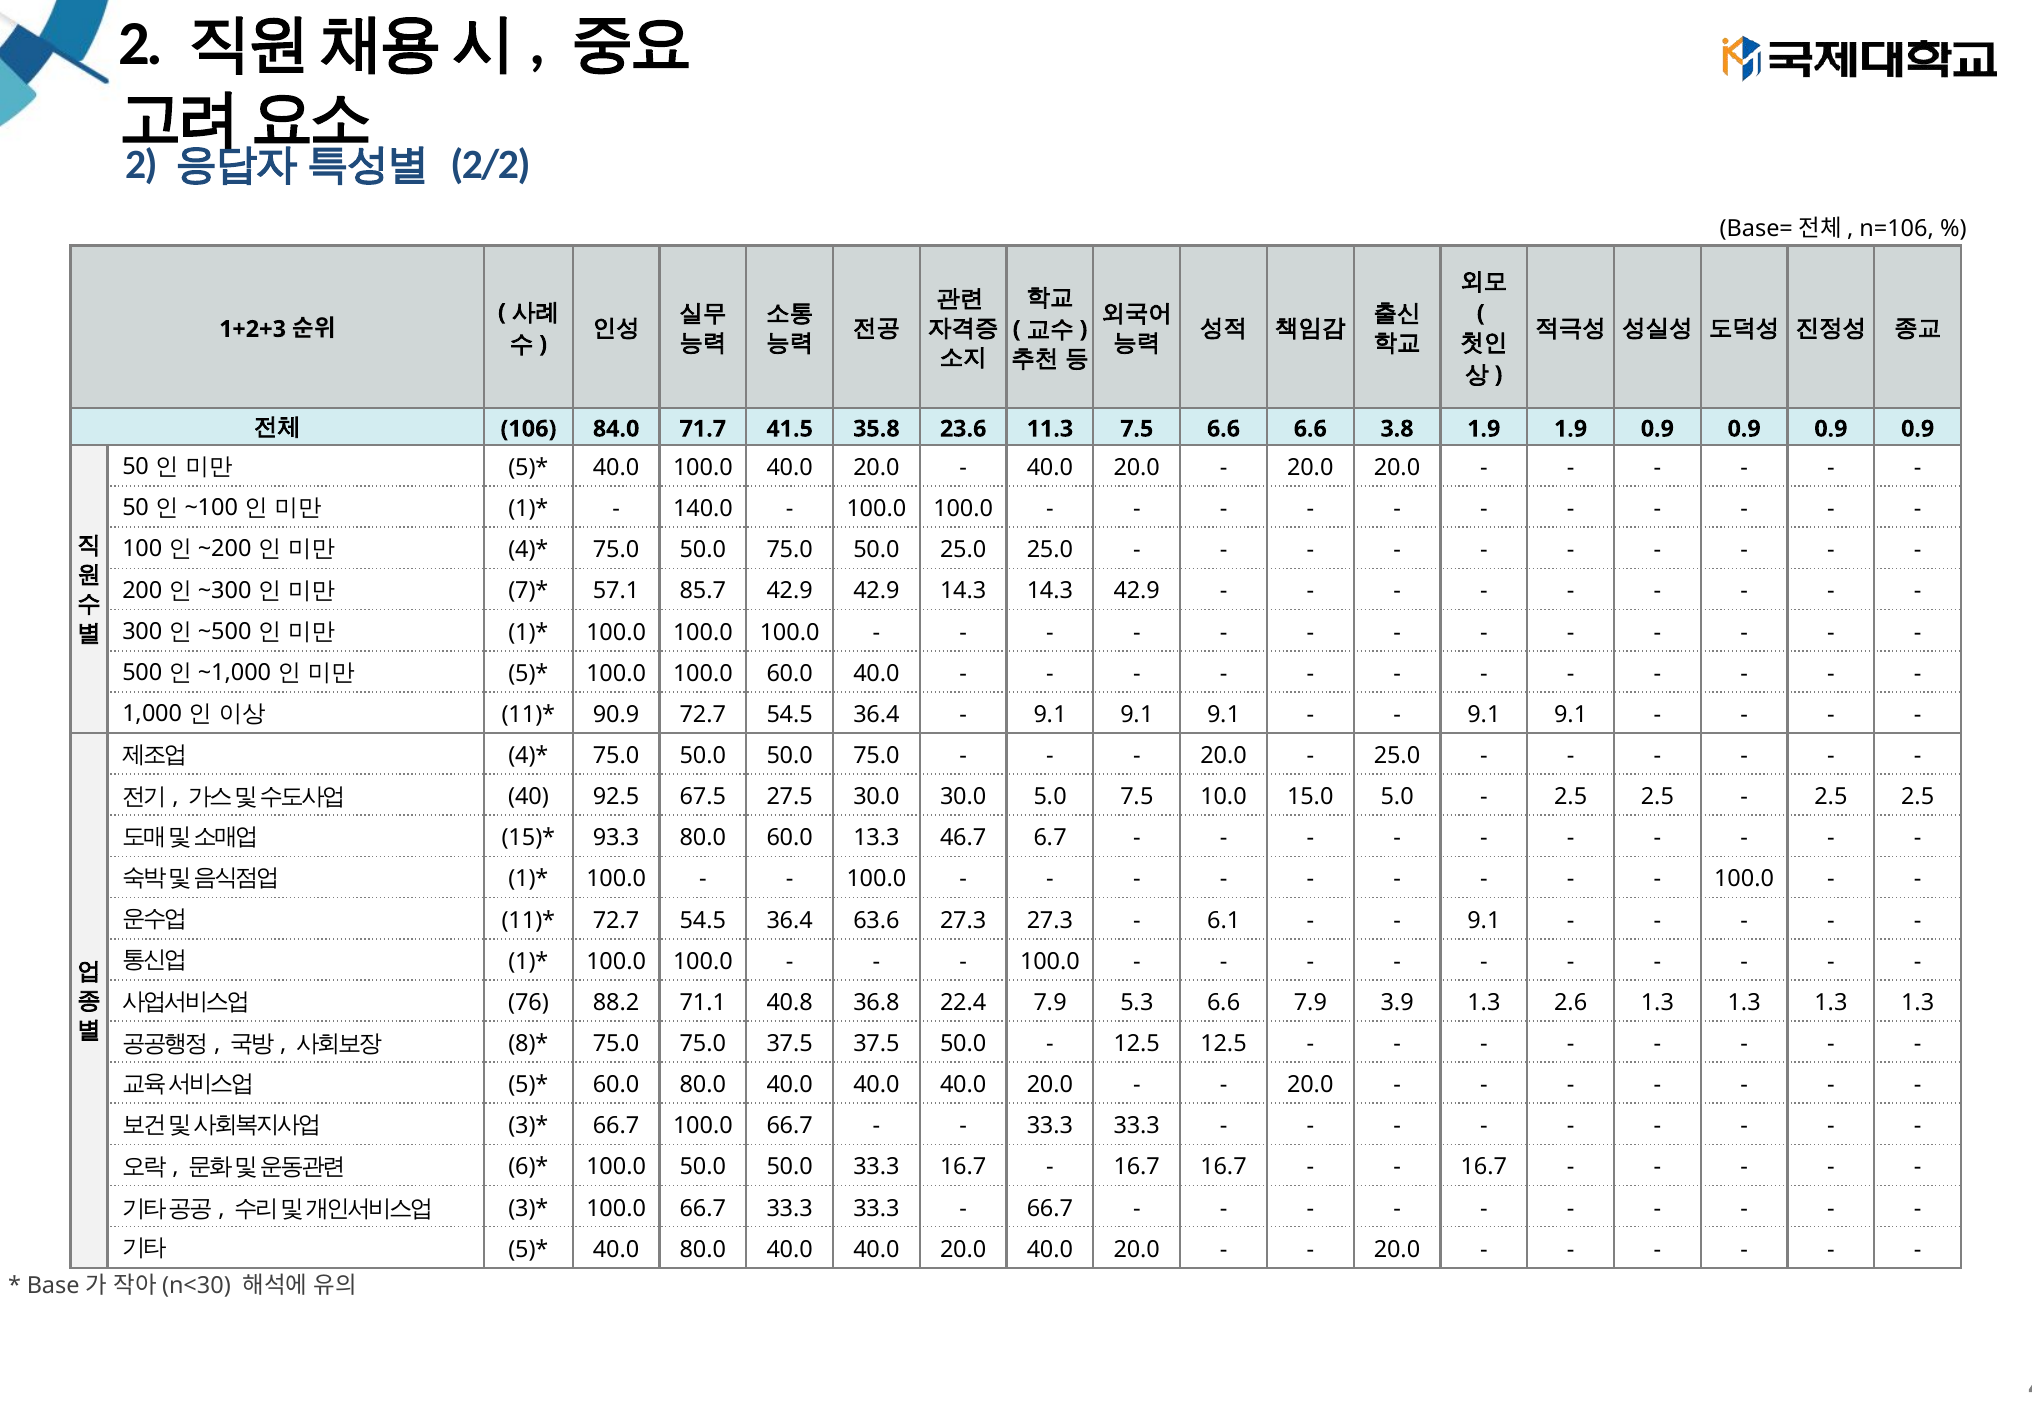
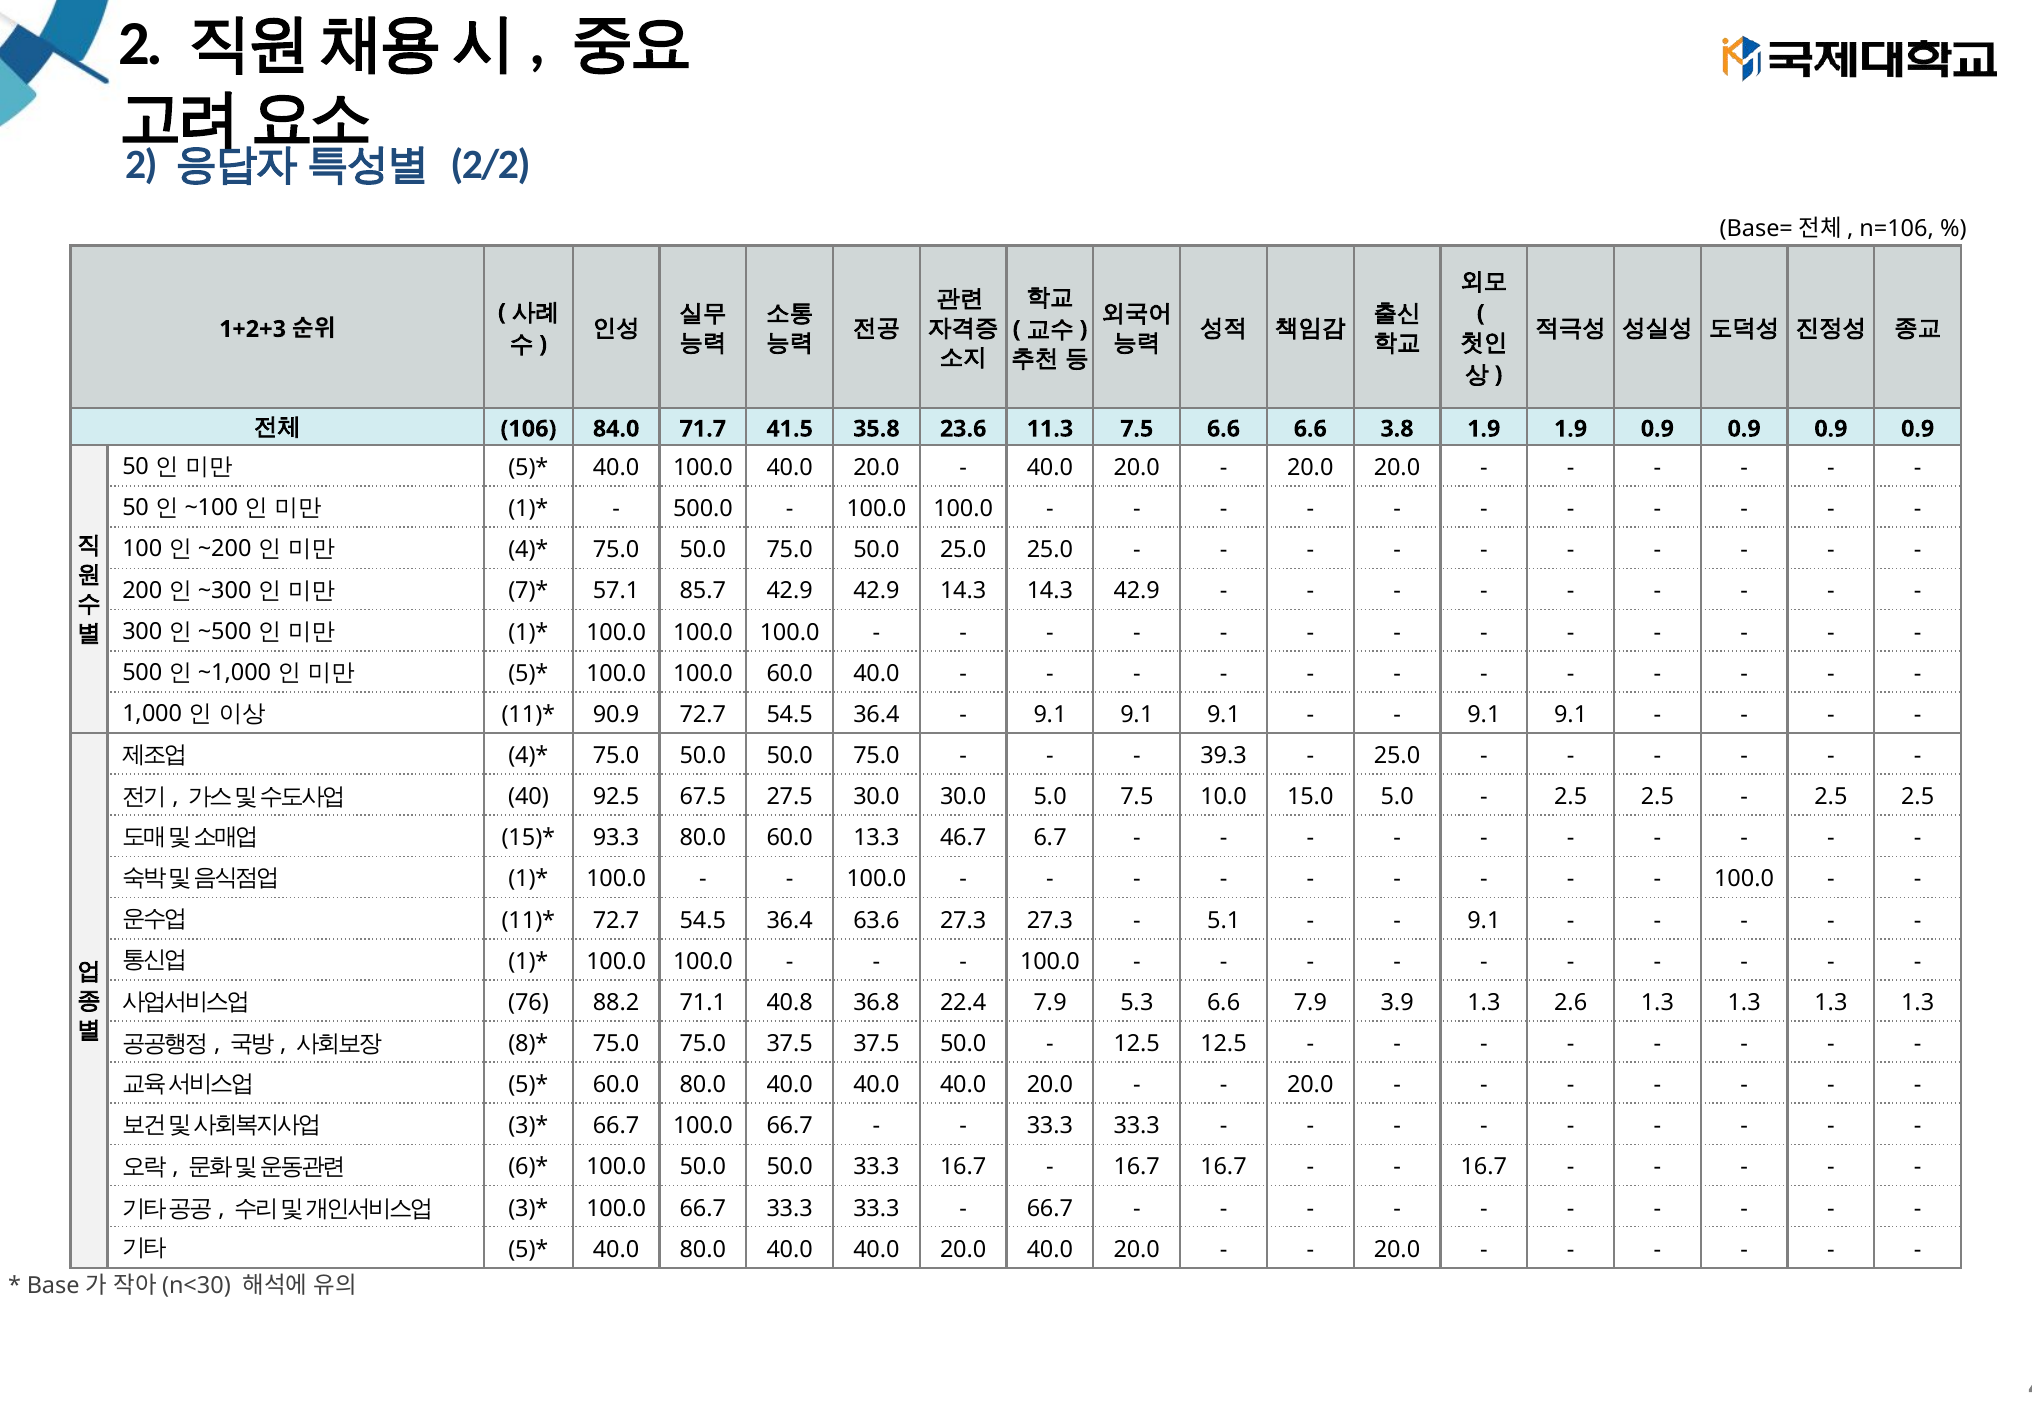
140.0: 140.0 -> 500.0 (703, 509)
20.0: 20.0 -> 39.3 (1224, 756)
6.1: 6.1 -> 5.1 (1224, 920)
